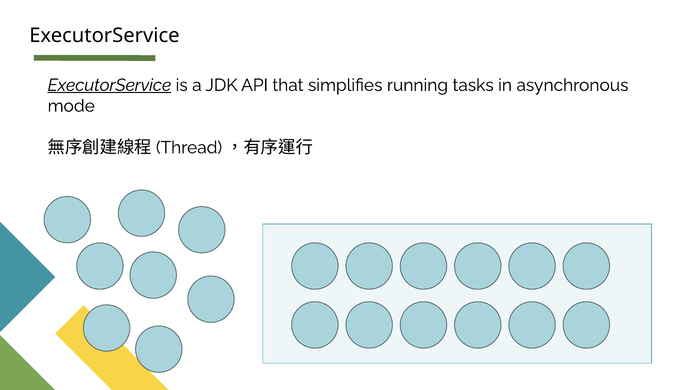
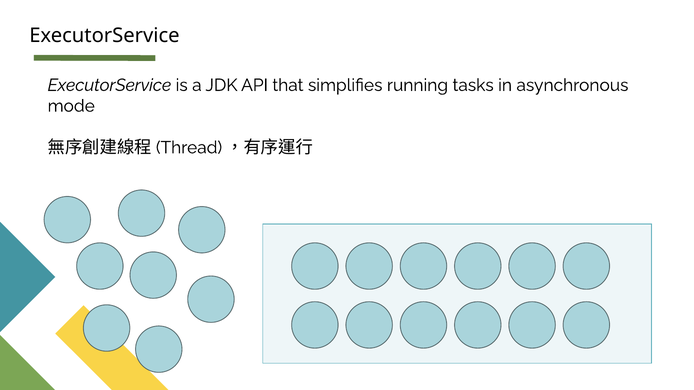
ExecutorService underline: present -> none (109, 85)
